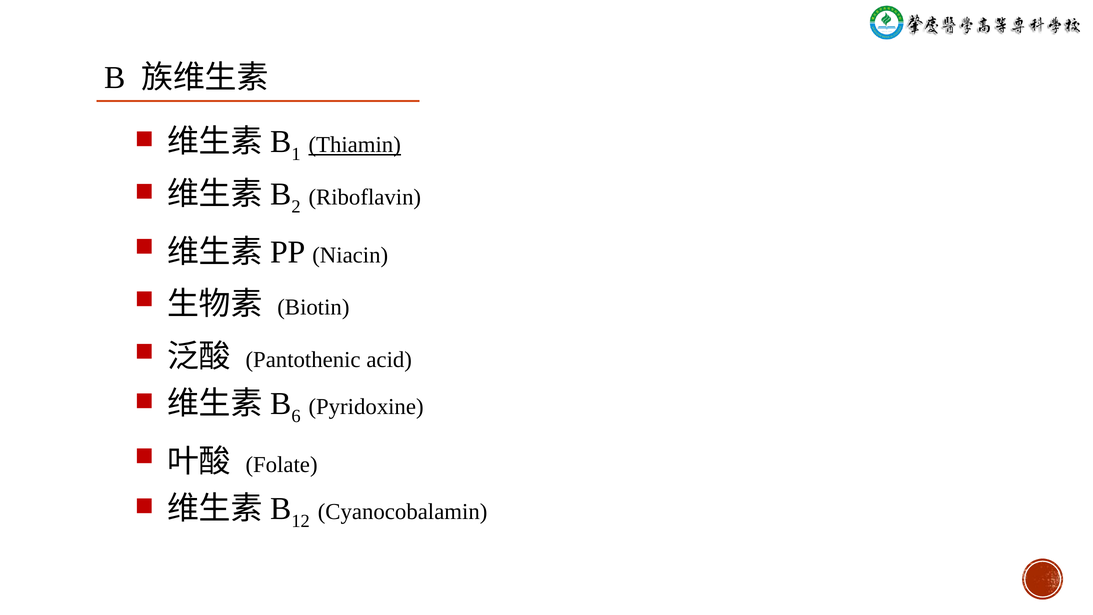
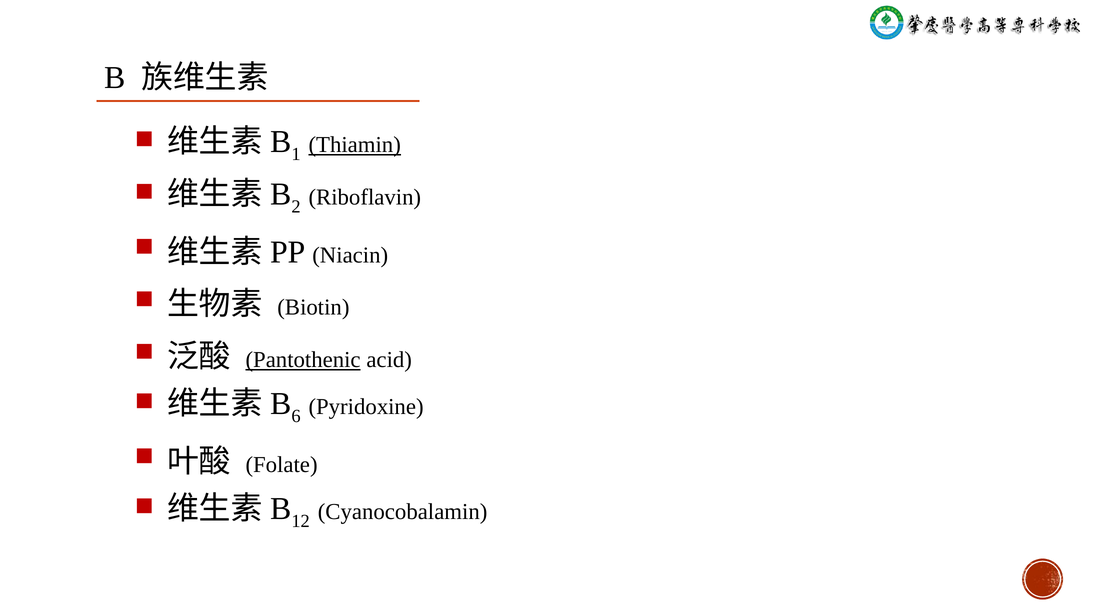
Pantothenic underline: none -> present (303, 360)
